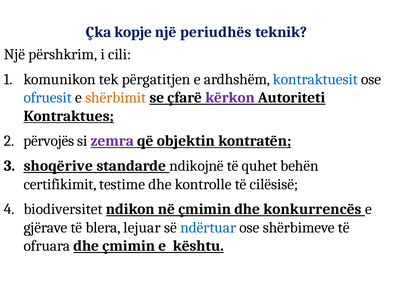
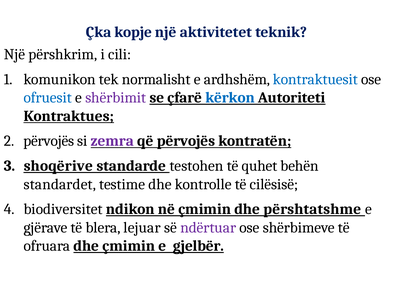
periudhës: periudhës -> aktivitetet (216, 32)
përgatitjen: përgatitjen -> normalisht (156, 79)
shërbimit colour: orange -> purple (116, 98)
kërkon colour: purple -> blue (230, 98)
që objektin: objektin -> përvojës (186, 141)
ndikojnë: ndikojnë -> testohen (196, 166)
certifikimit: certifikimit -> standardet (60, 184)
konkurrencës: konkurrencës -> përshtatshme (312, 209)
ndërtuar colour: blue -> purple (208, 227)
kështu: kështu -> gjelbër (198, 246)
